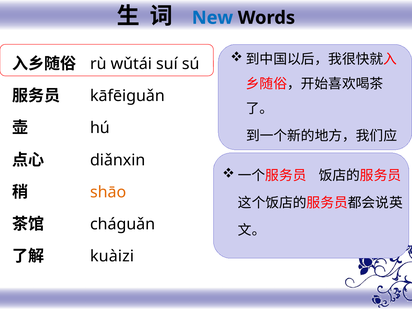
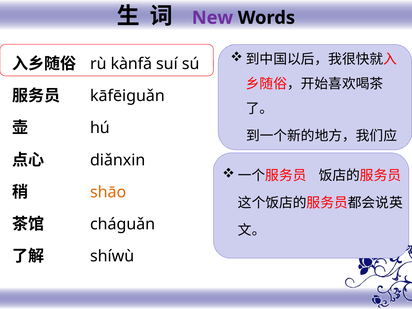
New colour: blue -> purple (212, 18)
wǔtái: wǔtái -> kànfǎ (131, 64)
kuàizi: kuàizi -> shíwù (112, 256)
